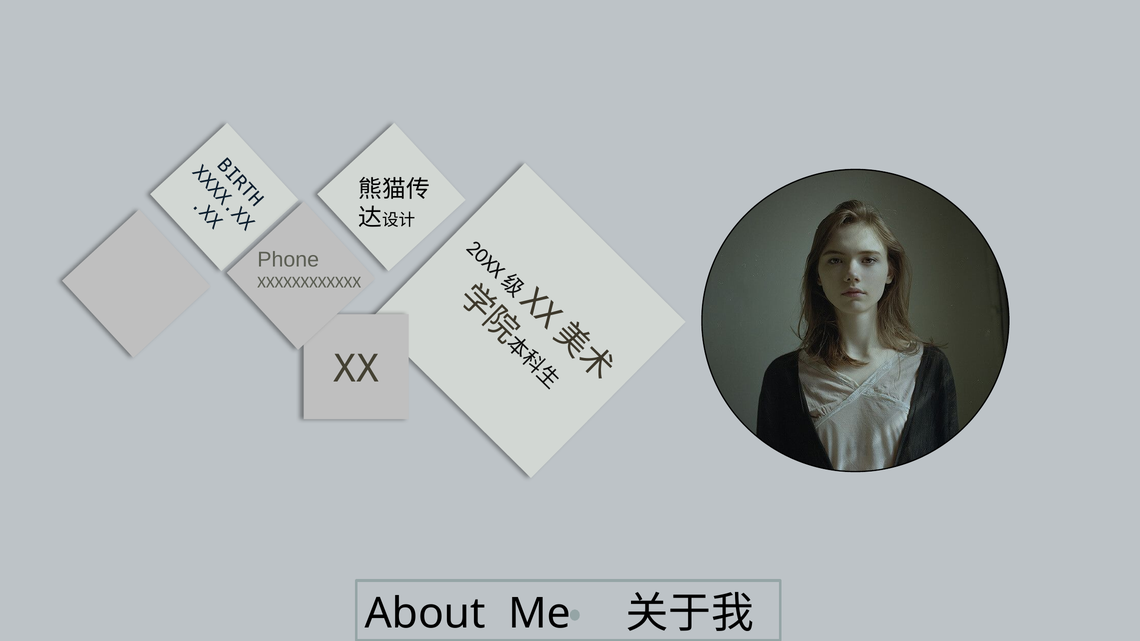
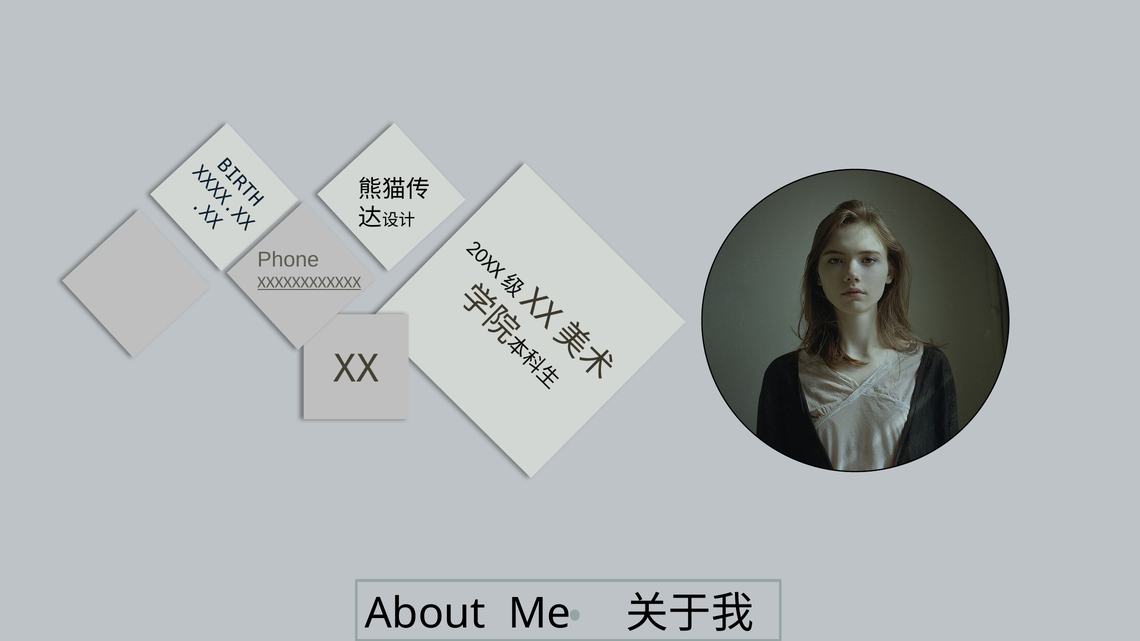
XXXXXXXXXXXX underline: none -> present (309, 282)
